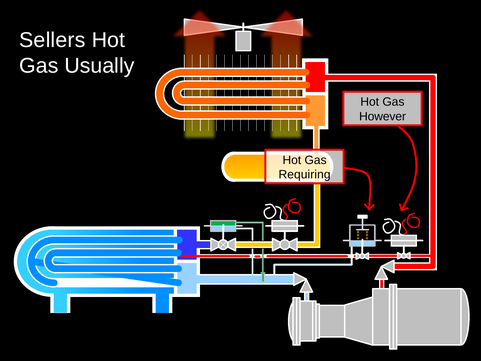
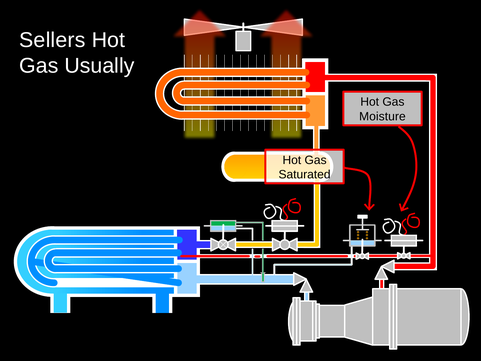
However: However -> Moisture (382, 116)
Requiring: Requiring -> Saturated (305, 174)
